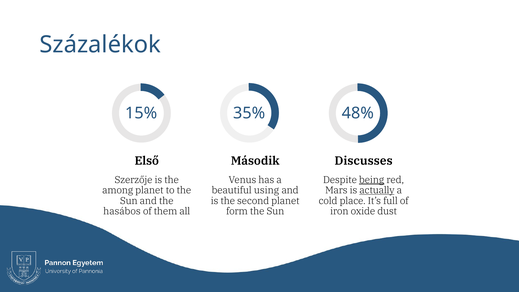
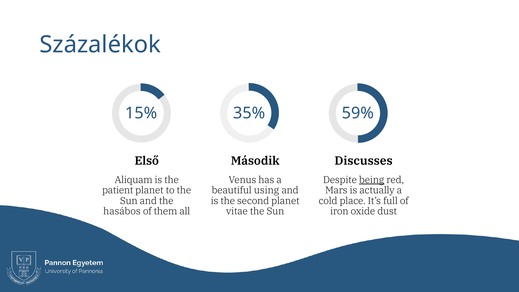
48%: 48% -> 59% (358, 113)
Szerzője: Szerzője -> Aliquam (134, 180)
among: among -> patient (118, 190)
actually underline: present -> none (377, 190)
form: form -> vitae (237, 211)
